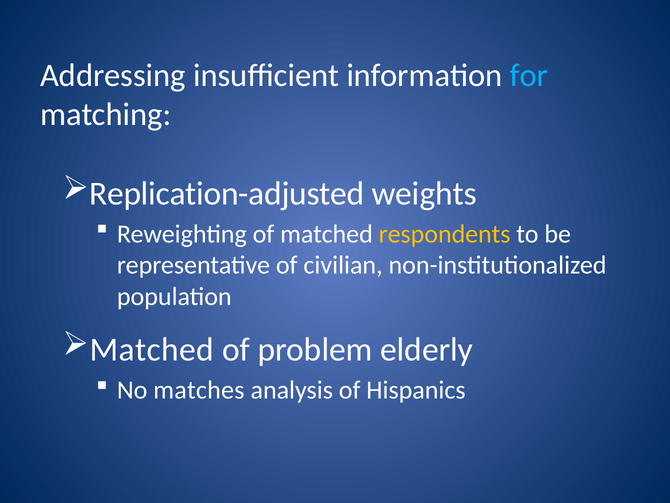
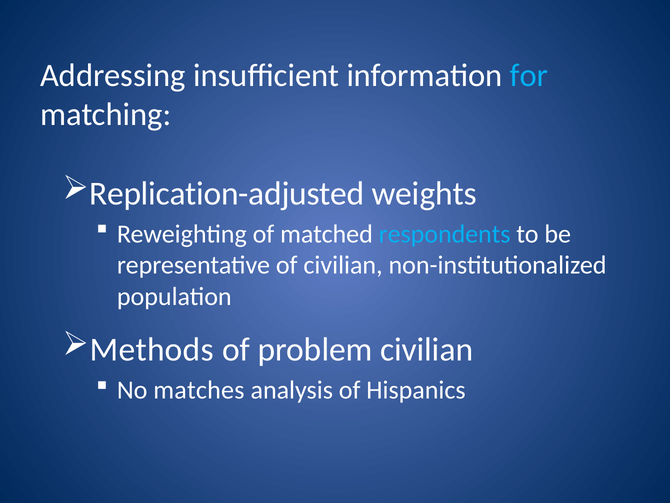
respondents colour: yellow -> light blue (445, 234)
Matched: Matched -> Methods (152, 349)
problem elderly: elderly -> civilian (427, 349)
